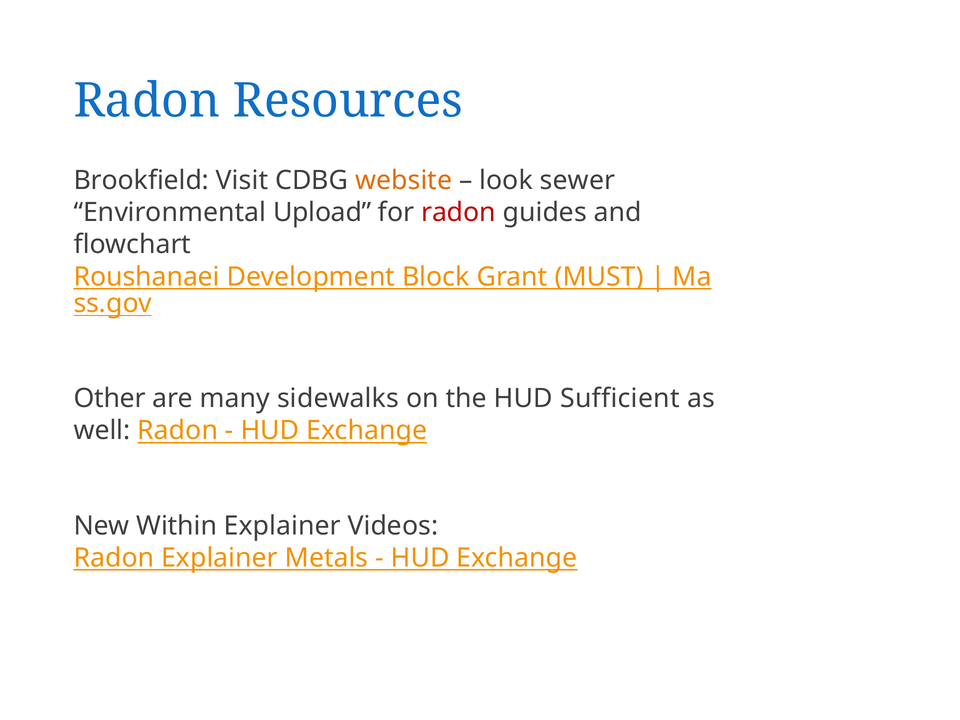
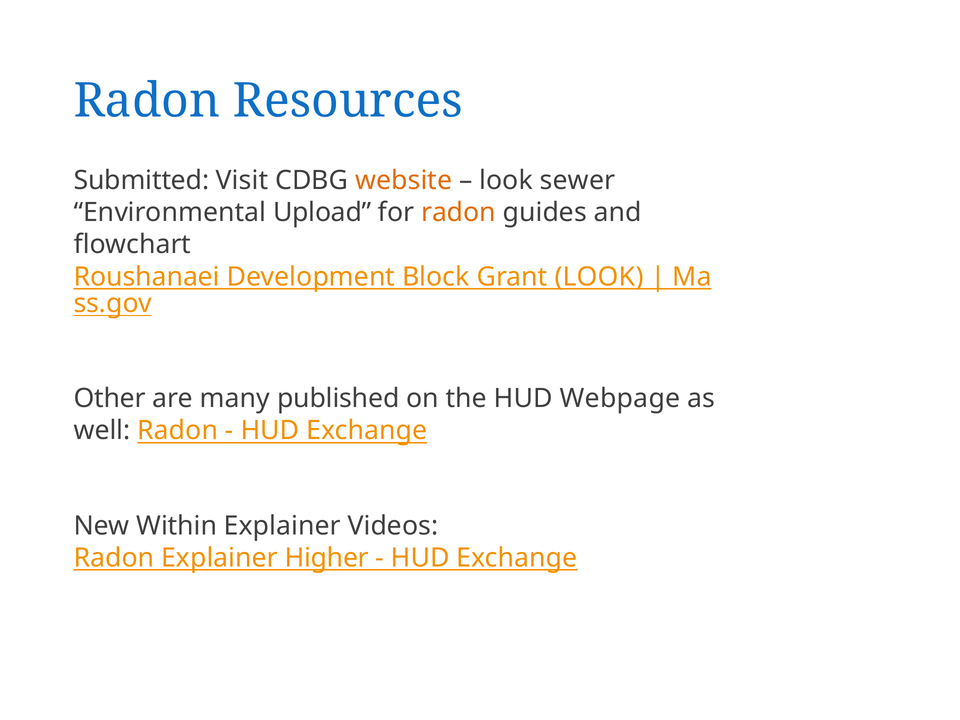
Brookfield: Brookfield -> Submitted (141, 181)
radon colour: red -> orange (459, 213)
Grant MUST: MUST -> LOOK (599, 277)
sidewalks: sidewalks -> published (338, 399)
Sufficient: Sufficient -> Webpage (620, 399)
Metals: Metals -> Higher (327, 558)
